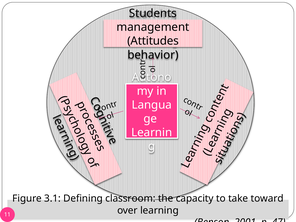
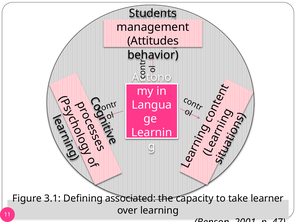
classroom: classroom -> associated (130, 199)
toward: toward -> learner (267, 199)
